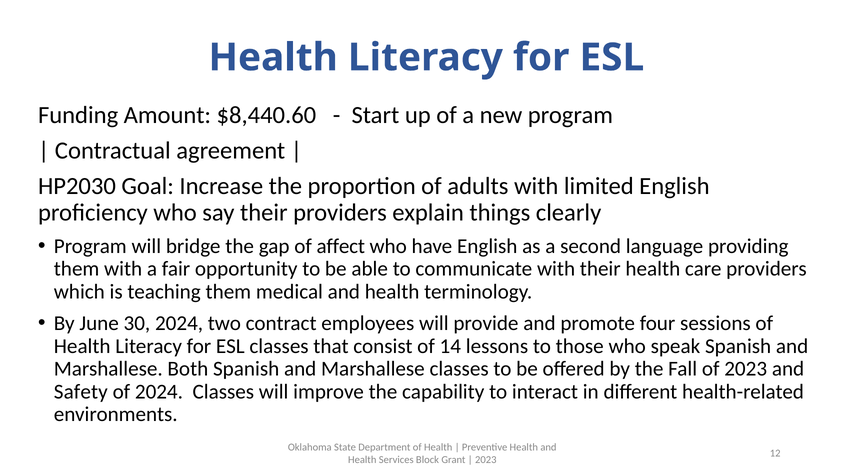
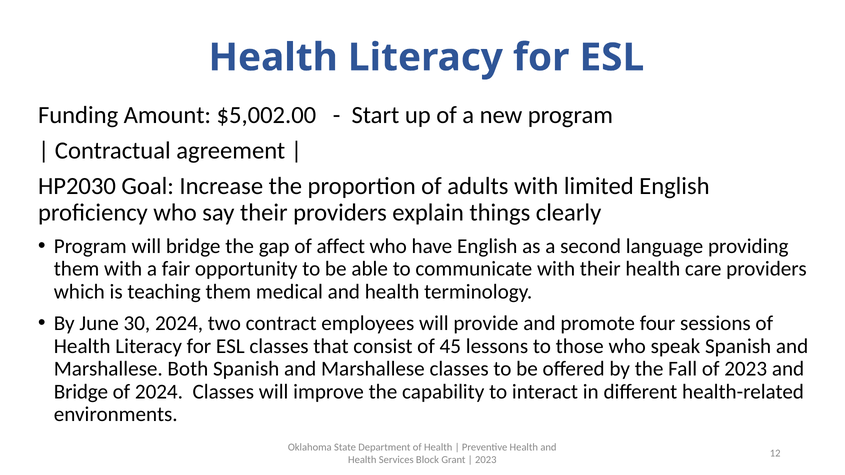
$8,440.60: $8,440.60 -> $5,002.00 (266, 115)
14: 14 -> 45 (450, 346)
Safety: Safety -> Bridge (81, 392)
